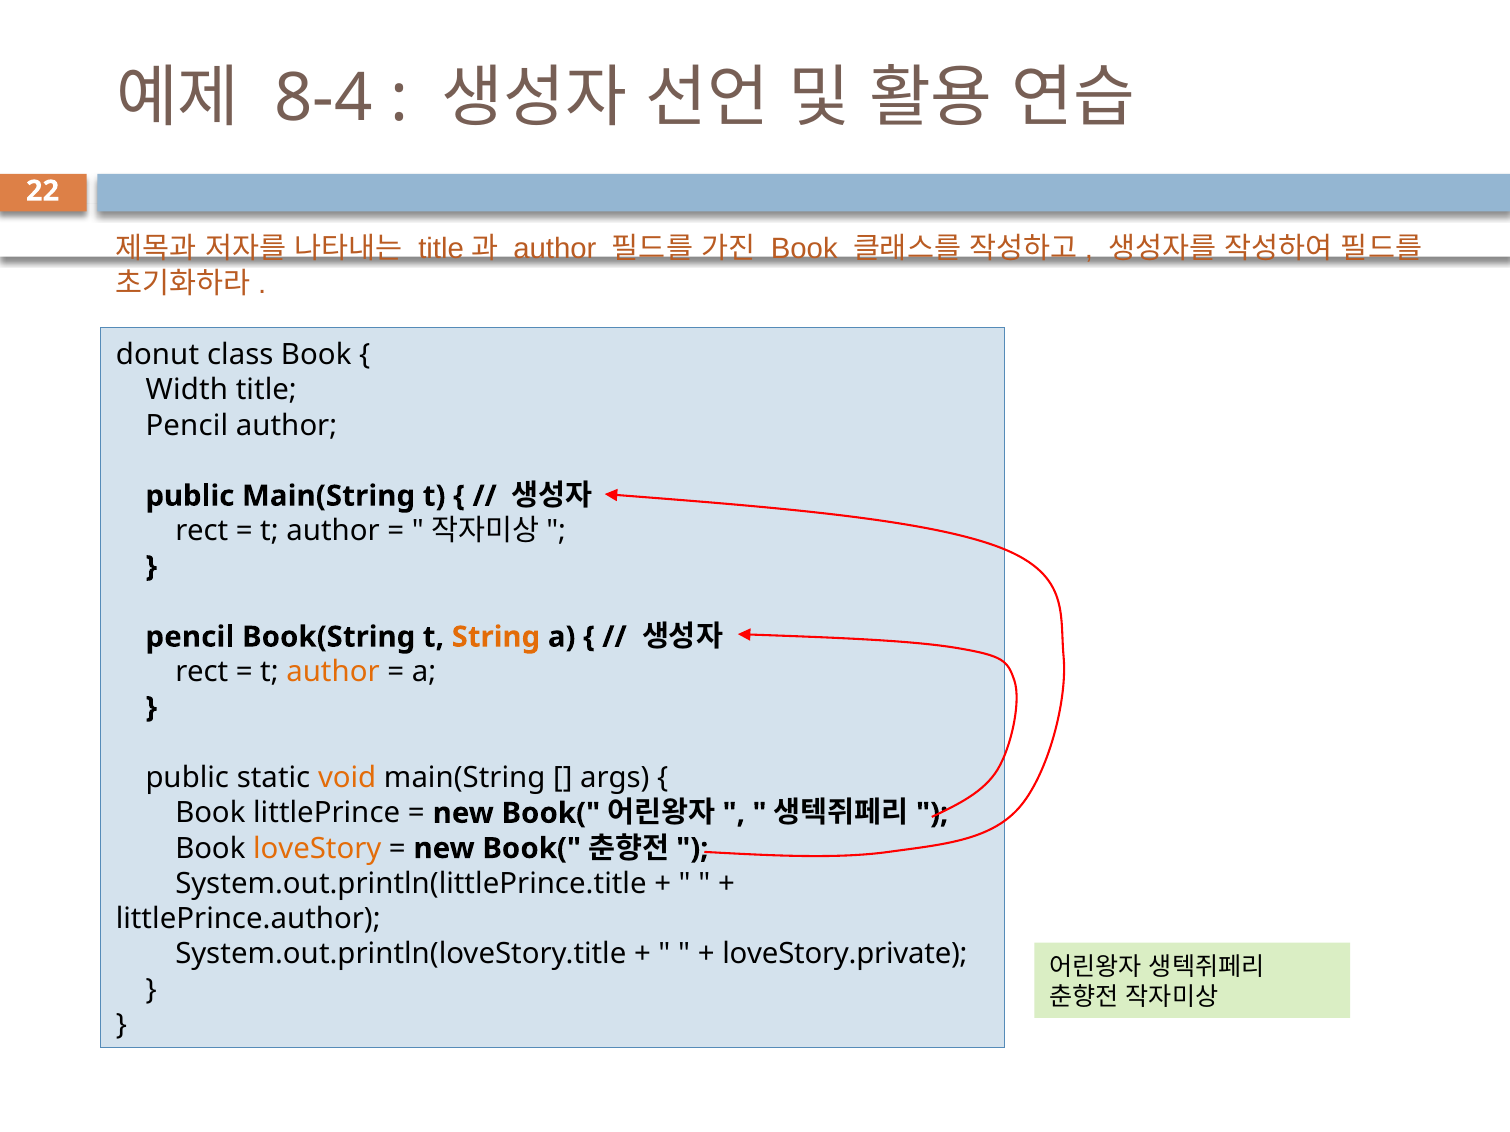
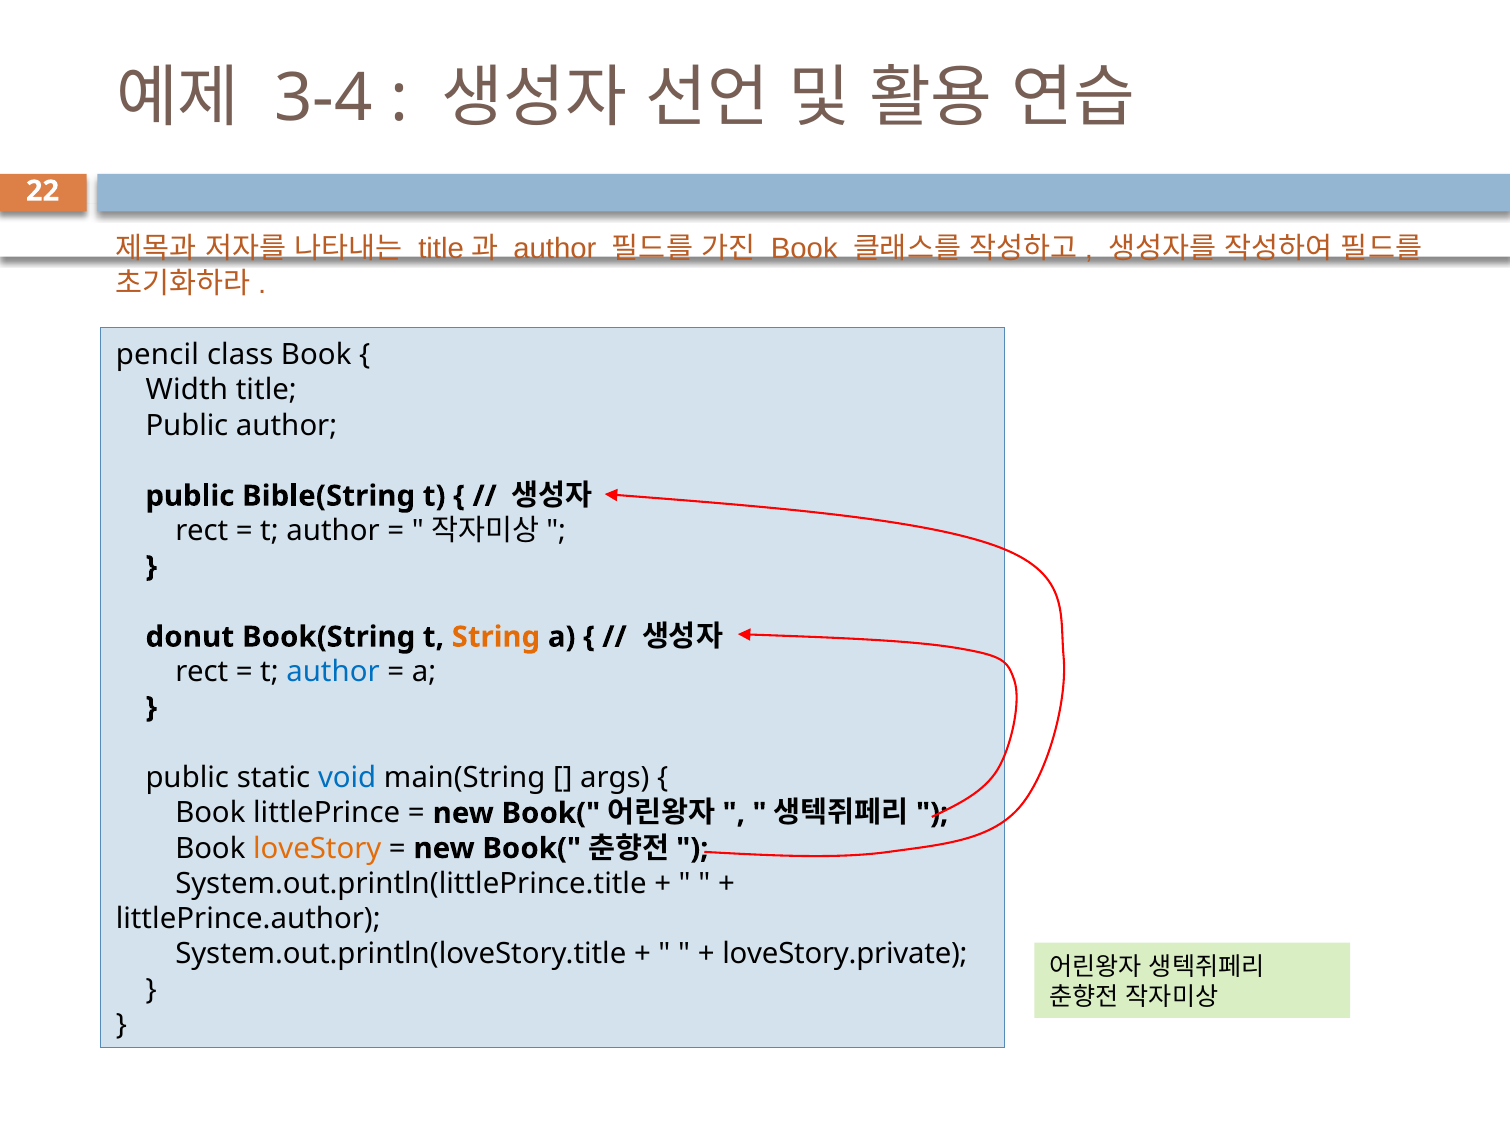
8-4: 8-4 -> 3-4 (324, 99)
donut: donut -> pencil (157, 355)
Pencil: Pencil -> Public (187, 426)
public Main(String: Main(String -> Bible(String (329, 496)
pencil: pencil -> donut (190, 637)
author colour: orange -> blue (333, 672)
void colour: orange -> blue (347, 778)
